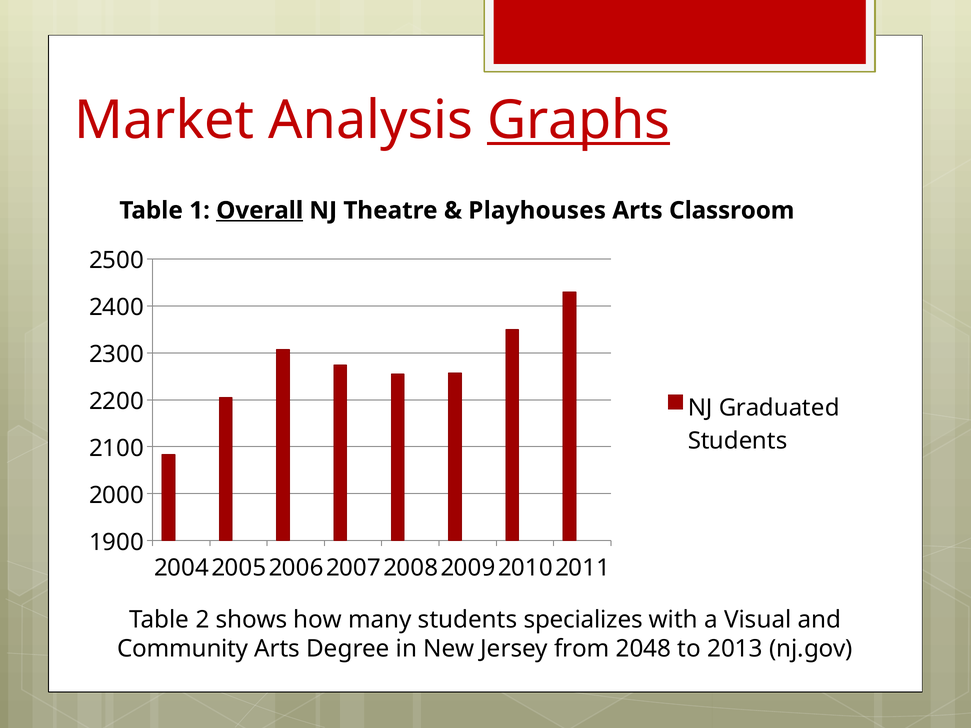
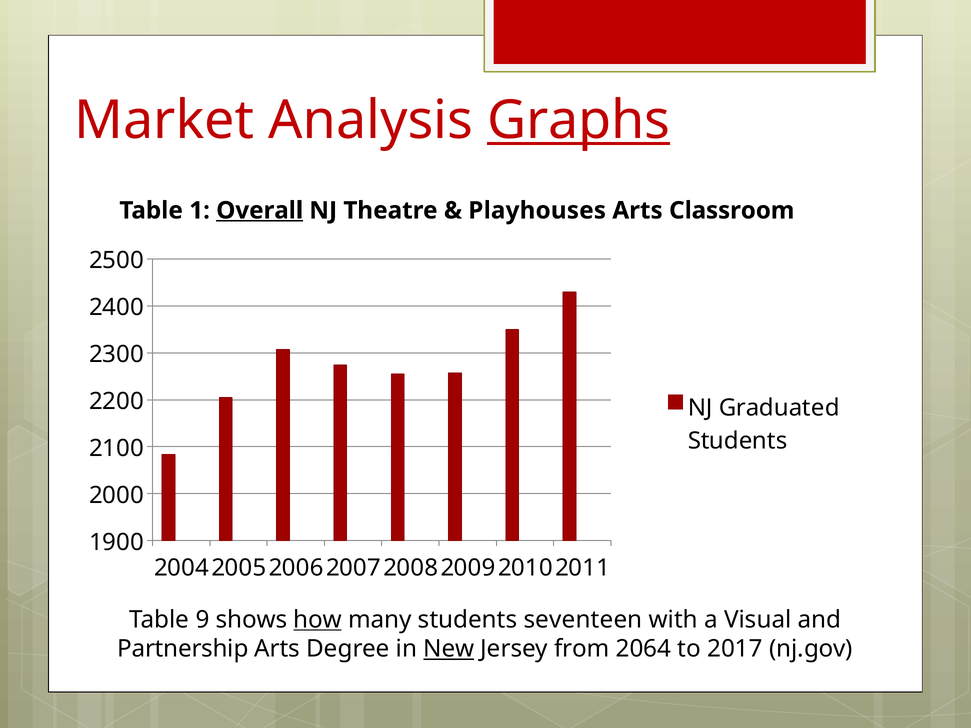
2: 2 -> 9 (202, 620)
how underline: none -> present (318, 620)
specializes: specializes -> seventeen (583, 620)
Community: Community -> Partnership (183, 649)
New underline: none -> present (449, 649)
2048: 2048 -> 2064 (643, 649)
2013: 2013 -> 2017 (735, 649)
